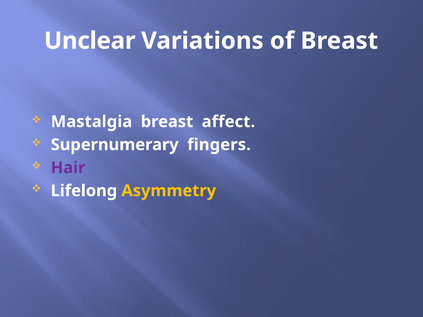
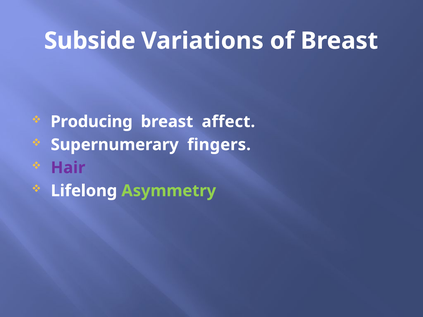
Unclear: Unclear -> Subside (90, 41)
Mastalgia: Mastalgia -> Producing (92, 122)
Asymmetry colour: yellow -> light green (169, 191)
